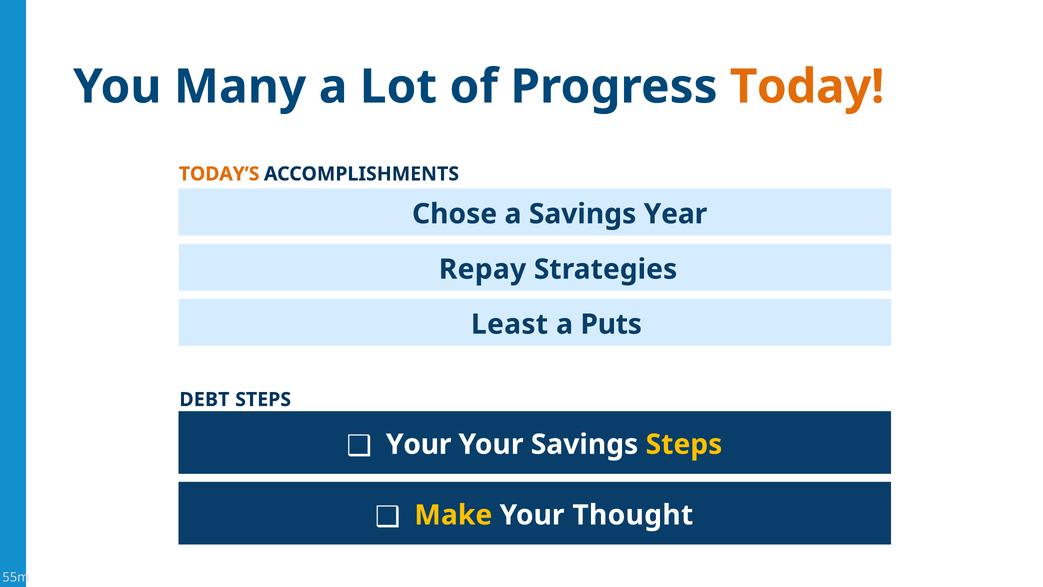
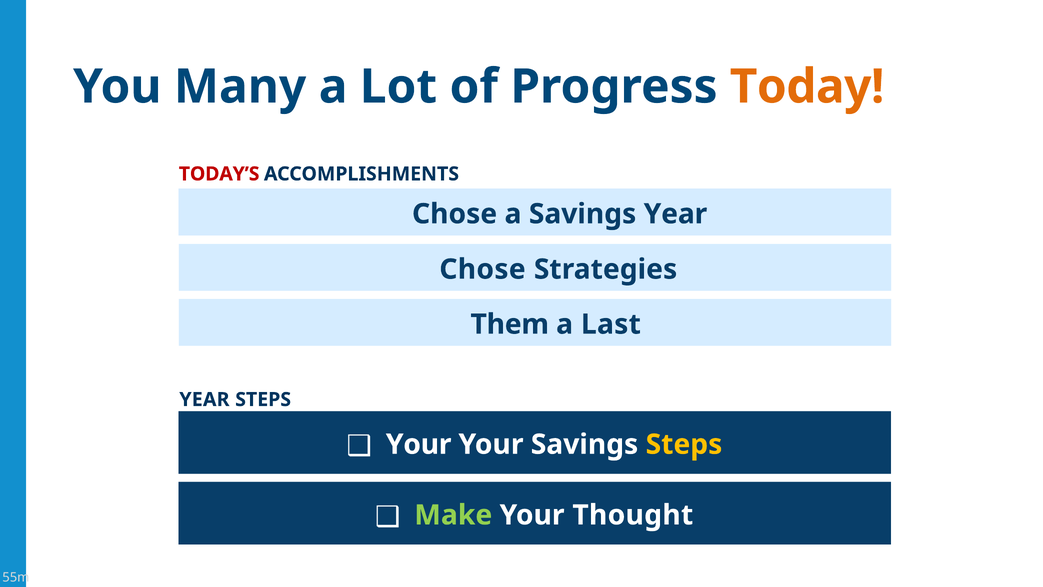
TODAY’S colour: orange -> red (219, 174)
Repay: Repay -> Chose (482, 269)
Least: Least -> Them (510, 324)
Puts: Puts -> Last (611, 324)
DEBT: DEBT -> YEAR (204, 399)
Make colour: yellow -> light green (453, 515)
